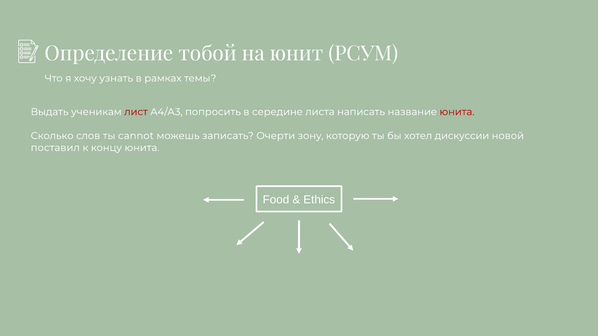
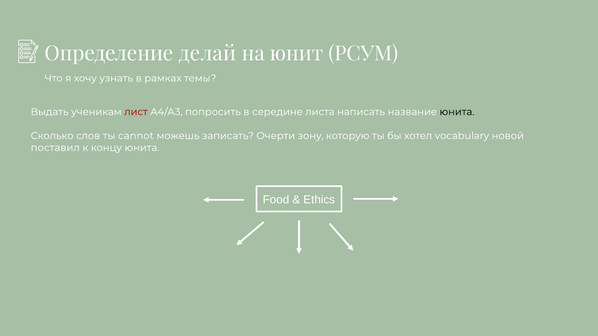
тобой: тобой -> делай (207, 54)
юнита colour: red -> black (457, 112)
дискуссии: дискуссии -> vocabulary (462, 136)
